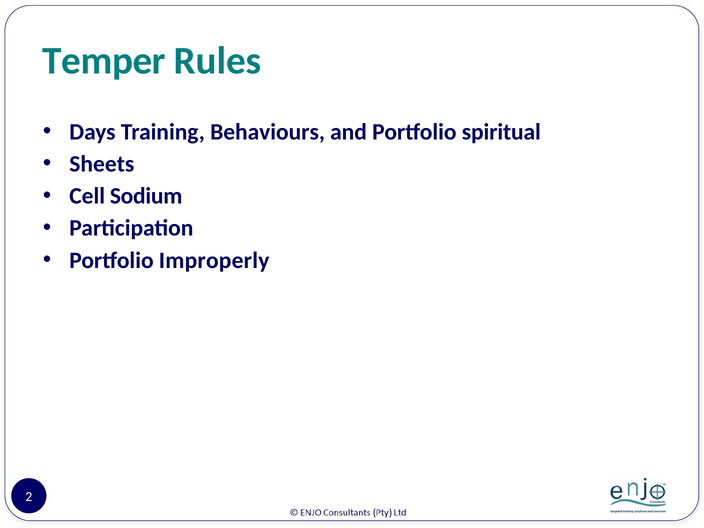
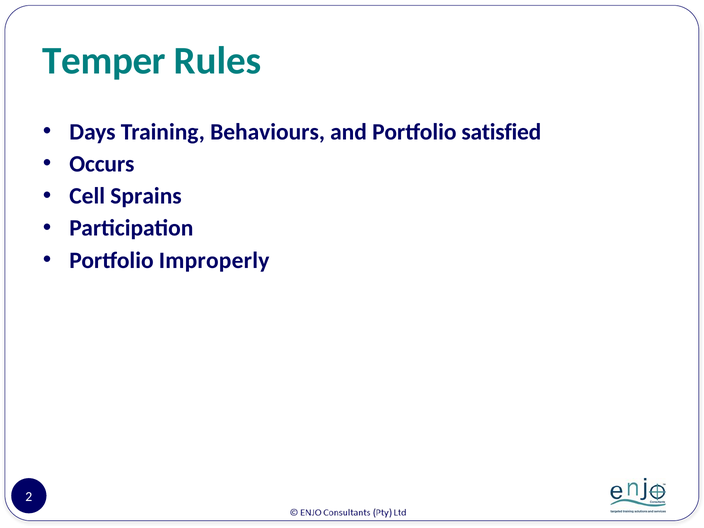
spiritual: spiritual -> satisfied (501, 132)
Sheets: Sheets -> Occurs (102, 164)
Sodium: Sodium -> Sprains (146, 196)
